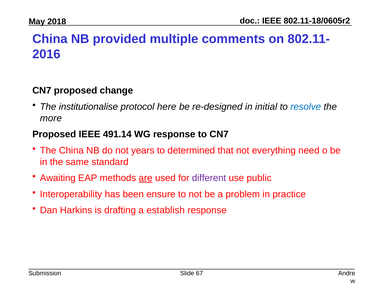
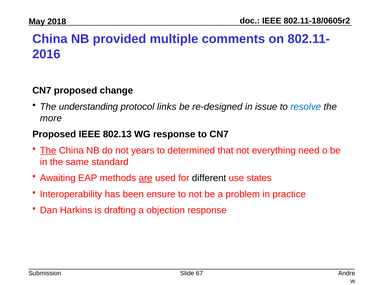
institutionalise: institutionalise -> understanding (88, 107)
here: here -> links (167, 107)
initial: initial -> issue (266, 107)
491.14: 491.14 -> 802.13 (117, 134)
The underline: none -> present (48, 150)
different colour: purple -> black (209, 178)
public: public -> states (259, 178)
establish: establish -> objection (166, 210)
